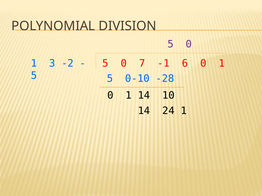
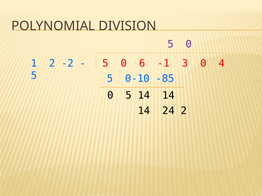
1 3: 3 -> 2 (52, 63)
7: 7 -> 6 (142, 63)
6: 6 -> 3 (185, 63)
1: 1 -> 4 (222, 63)
-28: -28 -> -85 (165, 79)
1: 1 -> 5 (129, 96)
10: 10 -> 14 (168, 96)
24 1: 1 -> 2 (184, 111)
